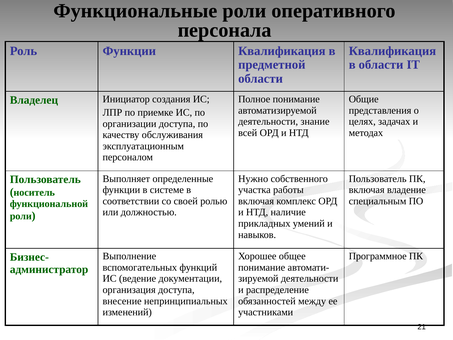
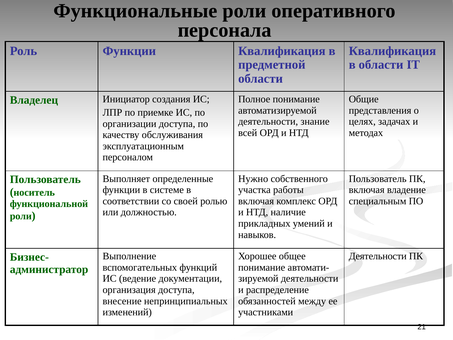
Программное: Программное -> Деятельности (378, 256)
